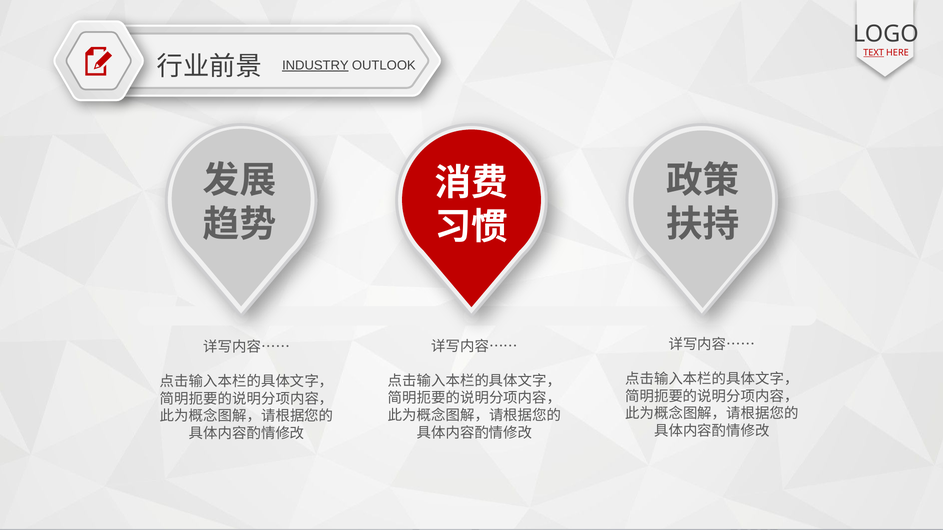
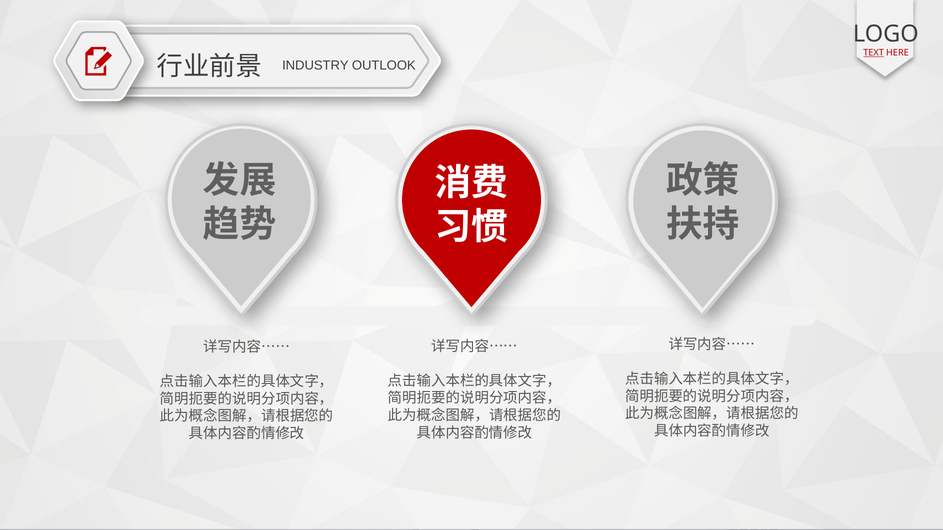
INDUSTRY underline: present -> none (315, 65)
